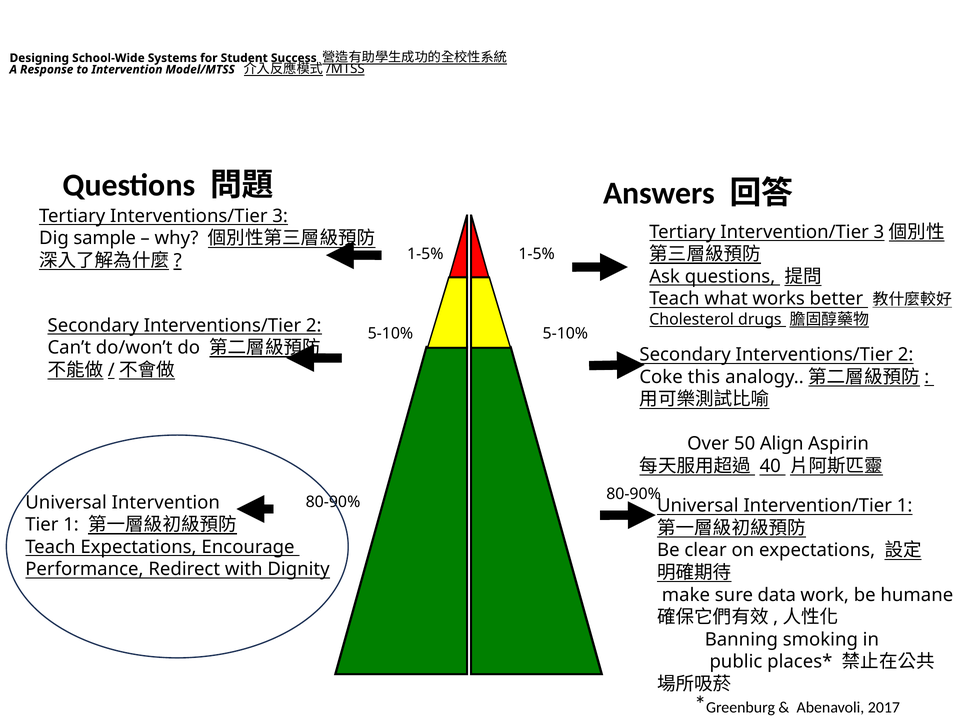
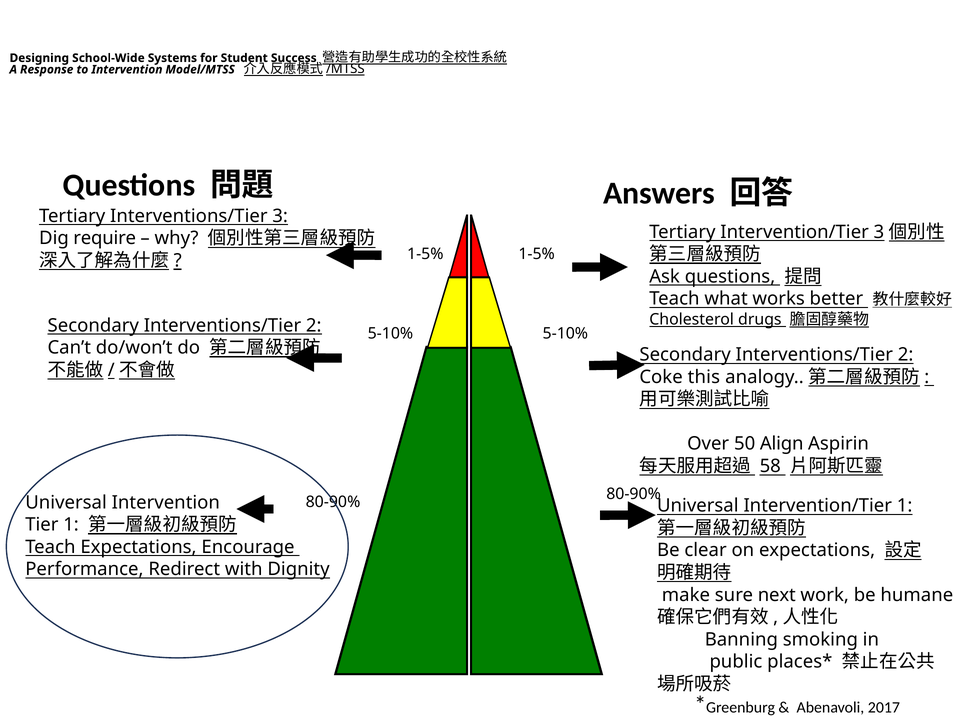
sample: sample -> require (105, 238)
40: 40 -> 58 (770, 466)
data: data -> next (777, 594)
